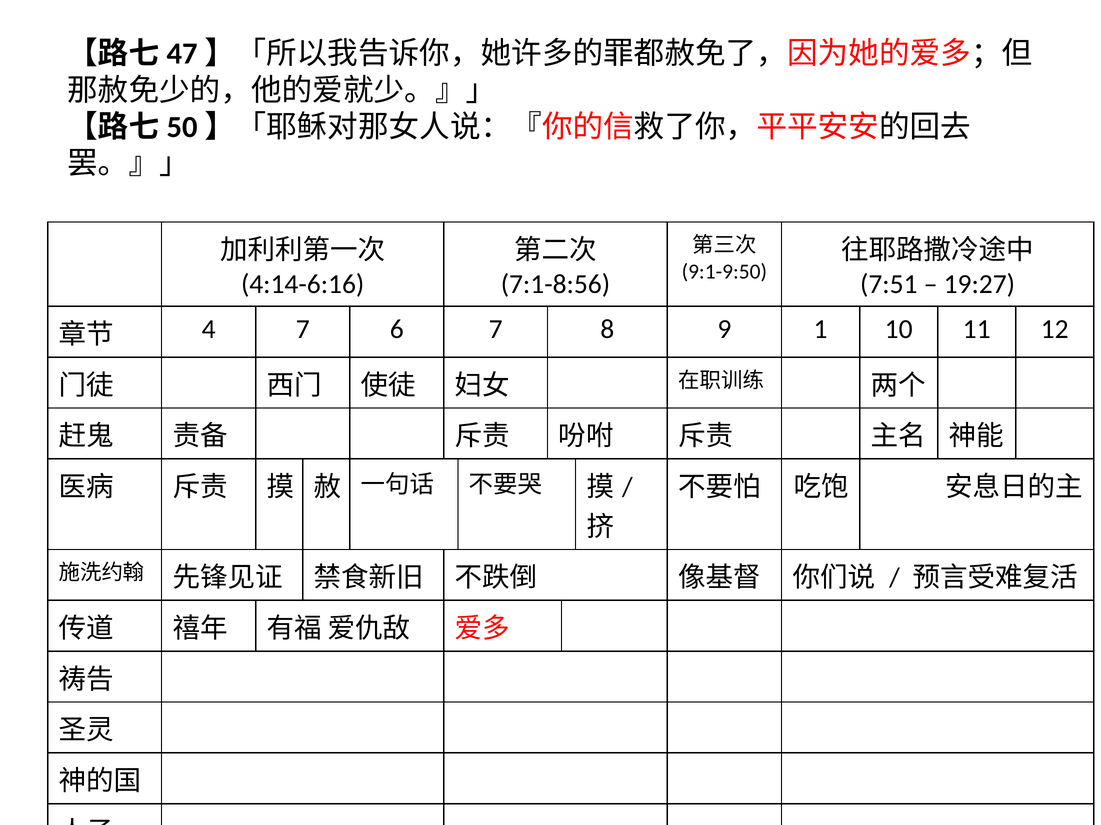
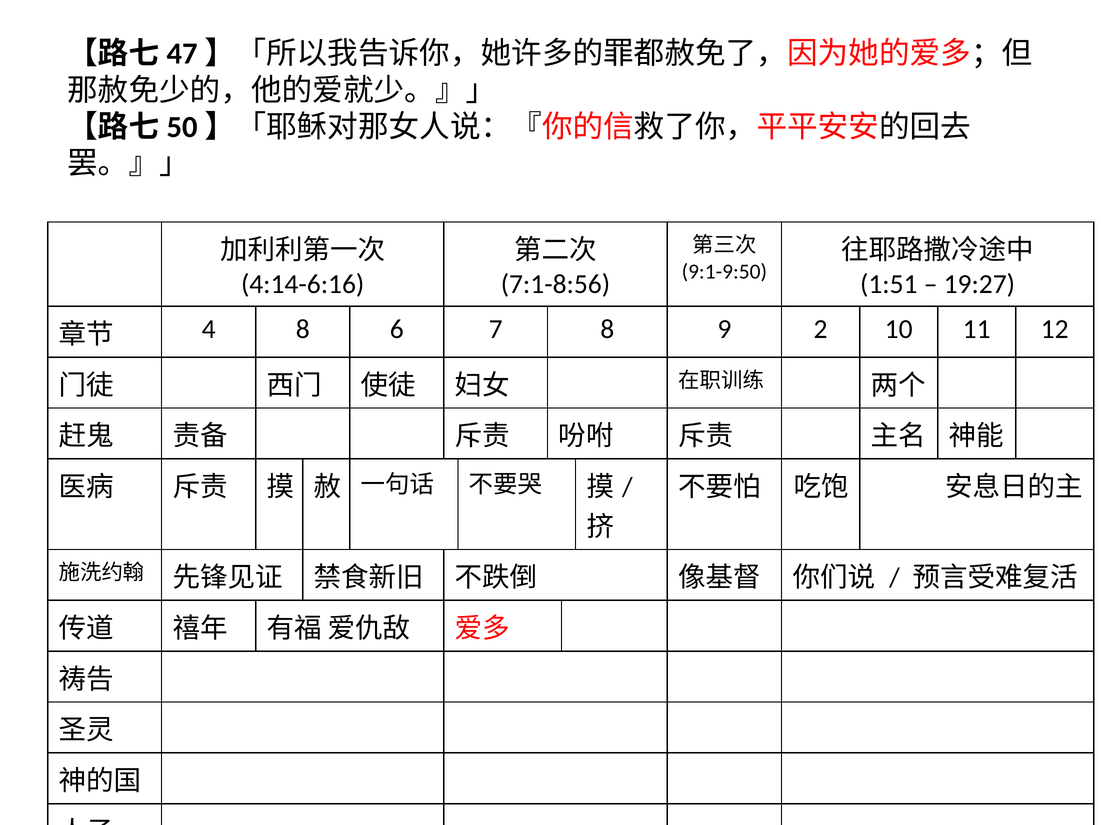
7:51: 7:51 -> 1:51 (889, 285)
4 7: 7 -> 8 (303, 329)
1: 1 -> 2 (821, 329)
